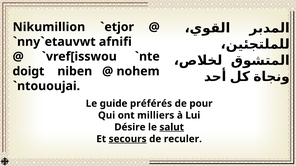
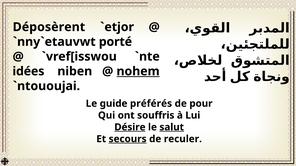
Nikumillion: Nikumillion -> Déposèrent (49, 27)
afnifi: afnifi -> porté (115, 42)
doigt: doigt -> idées (28, 71)
nohem underline: none -> present (138, 71)
milliers: milliers -> souffris (156, 116)
Désire underline: none -> present (130, 128)
